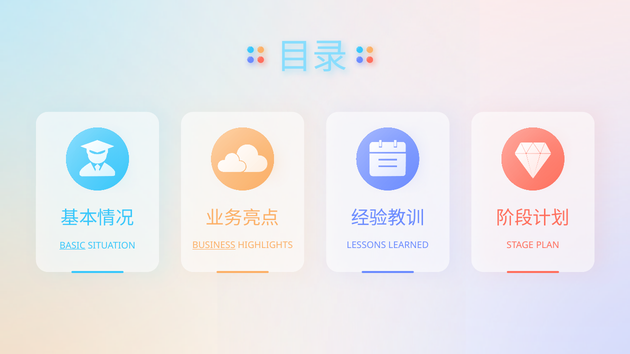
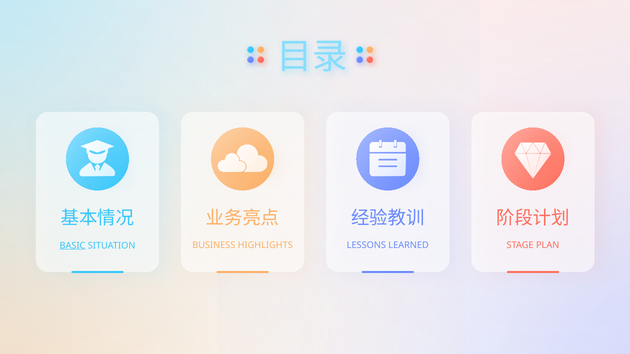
BUSINESS underline: present -> none (214, 246)
